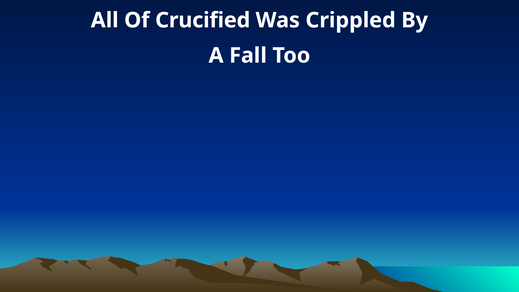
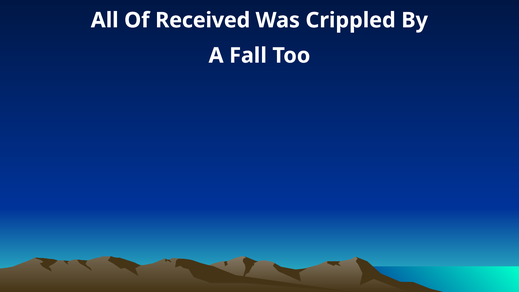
Crucified: Crucified -> Received (203, 20)
